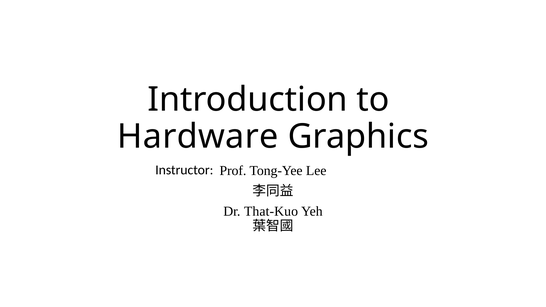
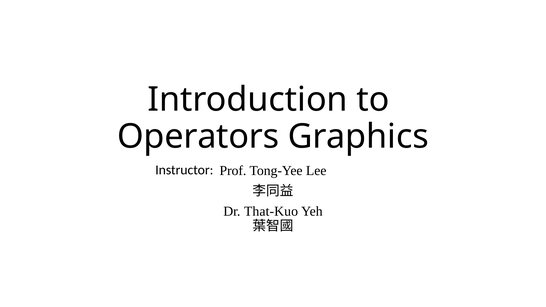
Hardware: Hardware -> Operators (198, 136)
